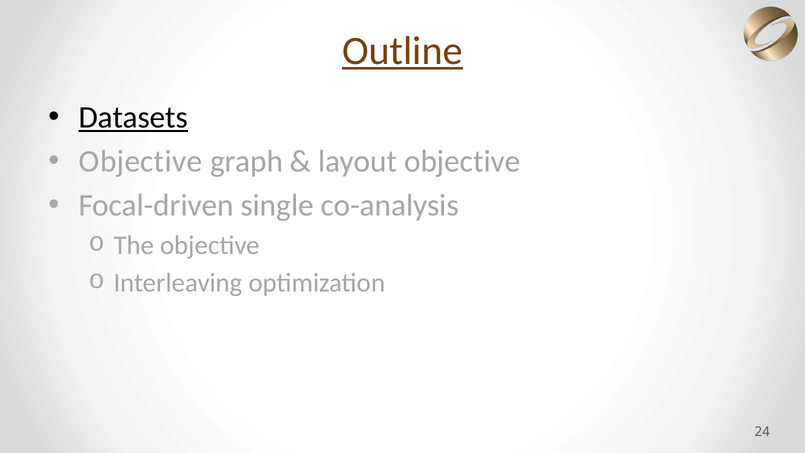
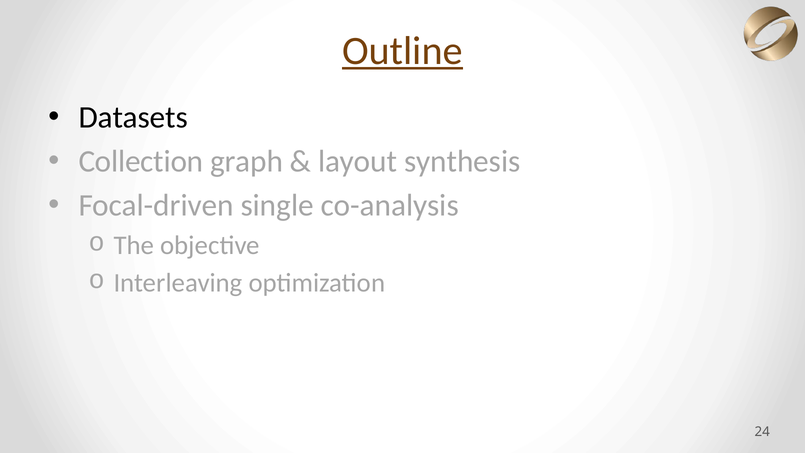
Datasets underline: present -> none (133, 118)
Objective: Objective -> Collection (141, 161)
layout objective: objective -> synthesis (462, 161)
